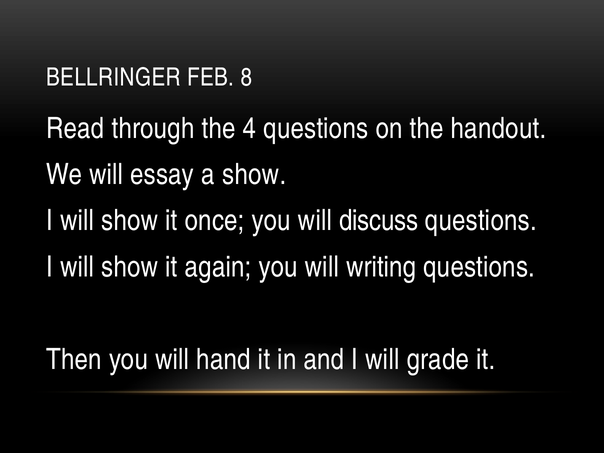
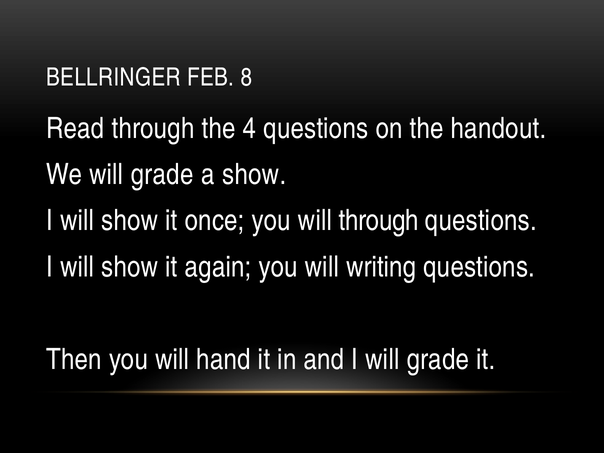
We will essay: essay -> grade (162, 175)
will discuss: discuss -> through (379, 221)
